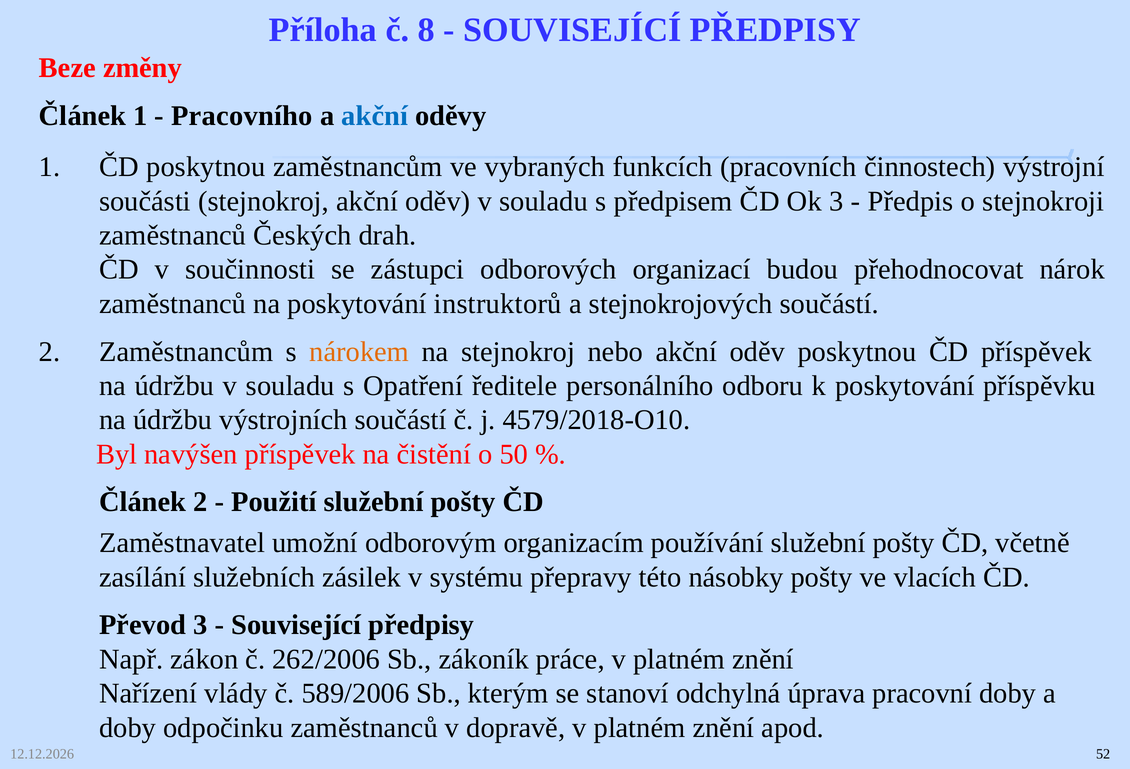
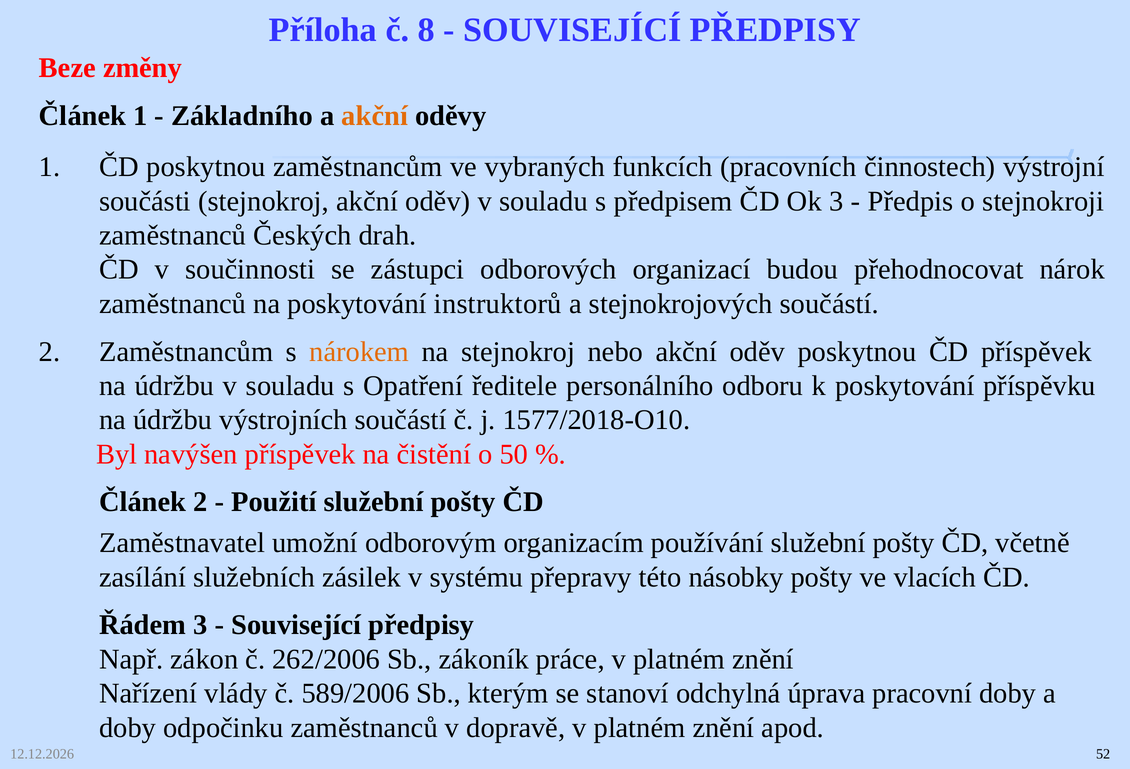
Pracovního: Pracovního -> Základního (242, 116)
akční colour: blue -> orange (375, 116)
4579/2018-O10: 4579/2018-O10 -> 1577/2018-O10 (596, 420)
Převod: Převod -> Řádem (143, 625)
